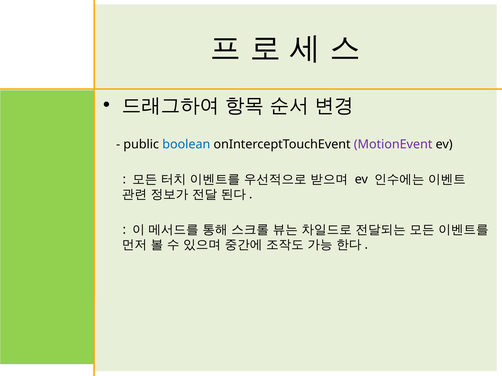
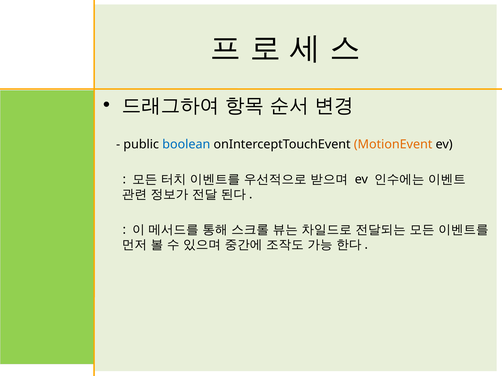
MotionEvent colour: purple -> orange (393, 145)
